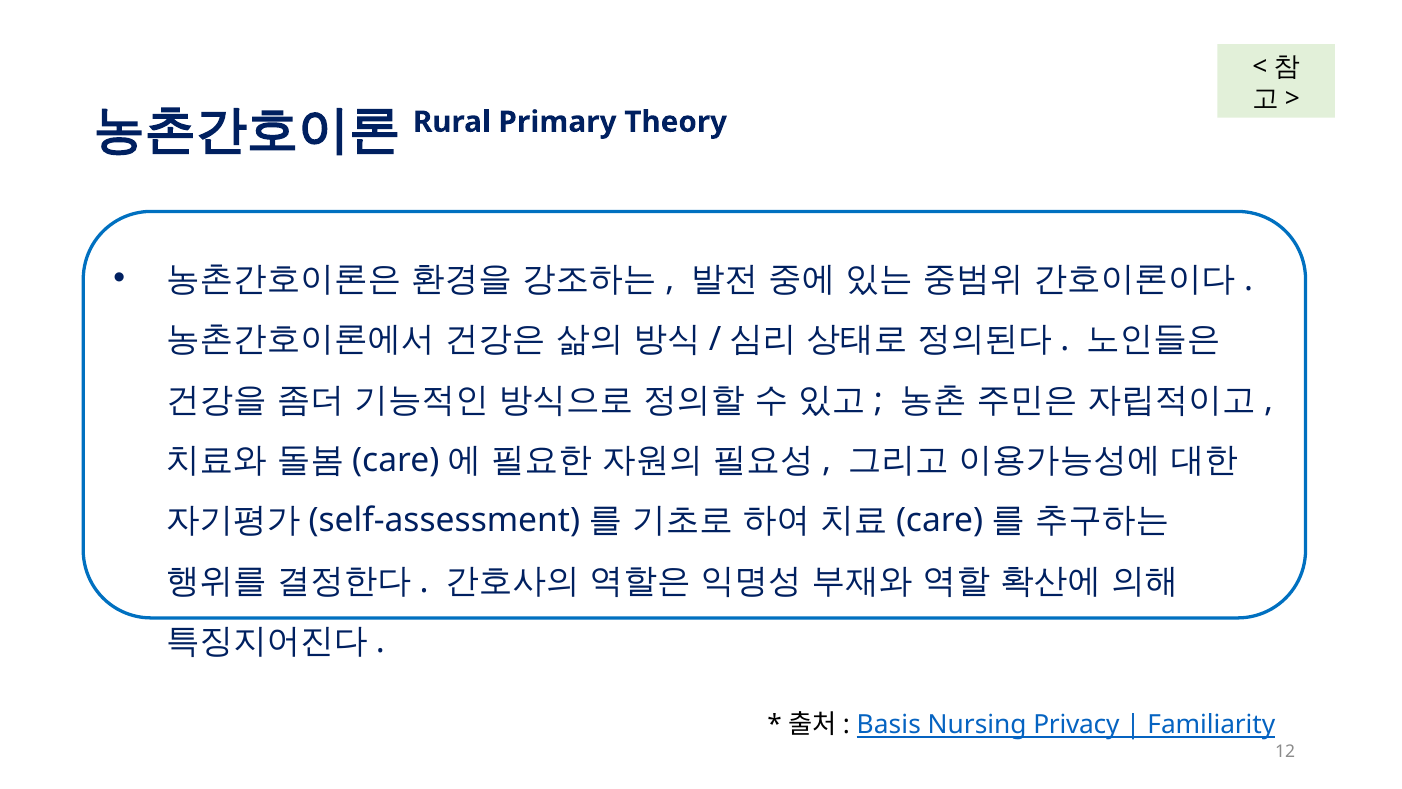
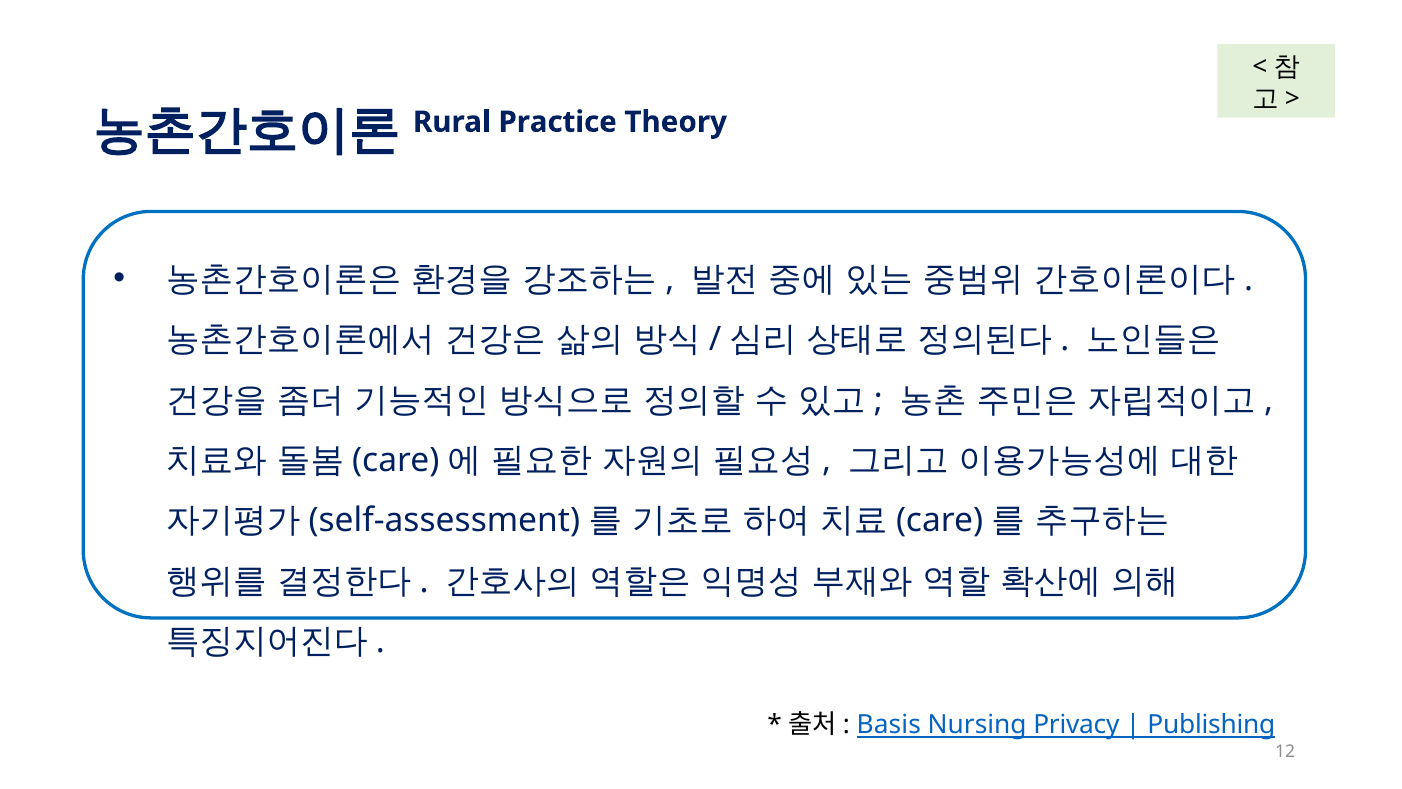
Primary: Primary -> Practice (558, 122)
Familiarity: Familiarity -> Publishing (1211, 725)
